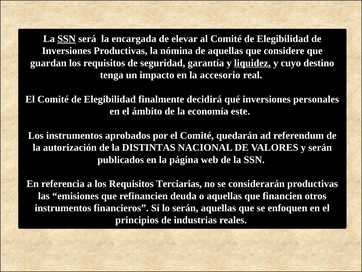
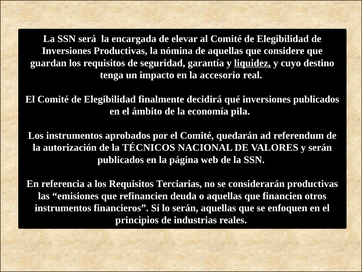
SSN underline: present -> none (67, 39)
inversiones personales: personales -> publicados (316, 99)
este: este -> pila (240, 111)
DISTINTAS: DISTINTAS -> TÉCNICOS (149, 147)
